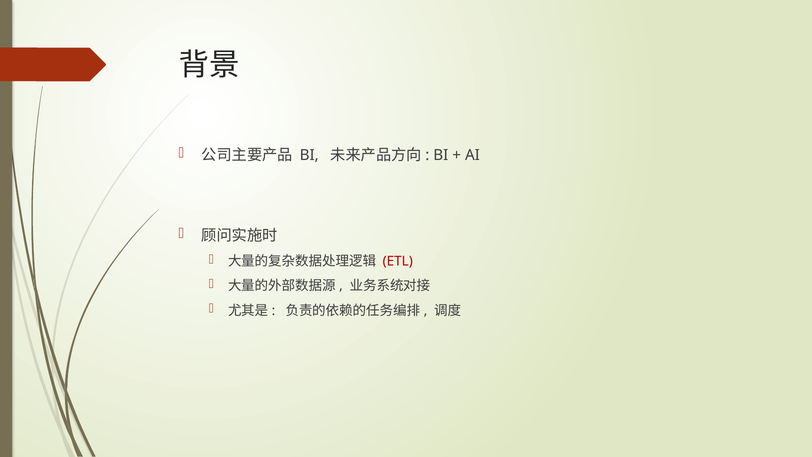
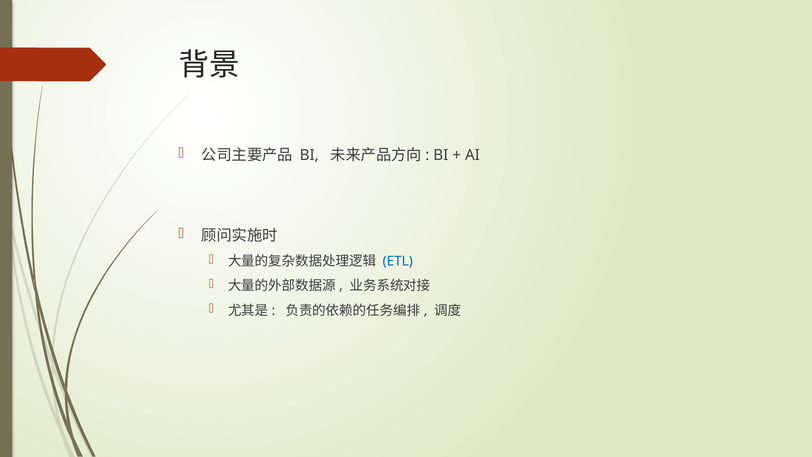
ETL colour: red -> blue (398, 261)
